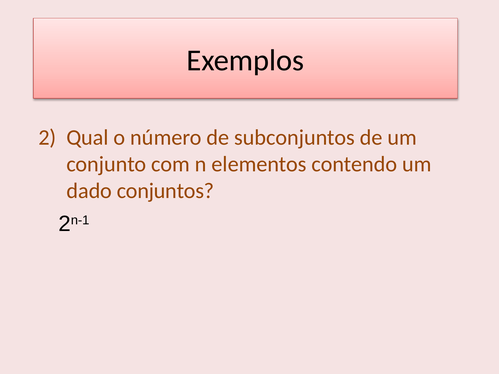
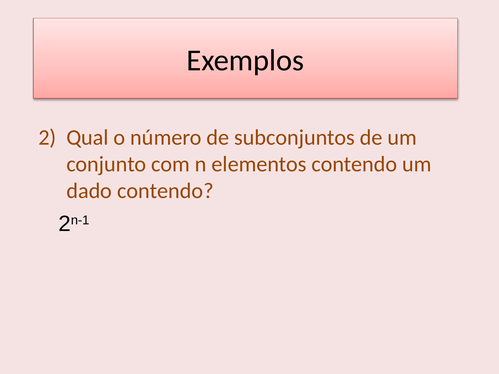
dado conjuntos: conjuntos -> contendo (165, 191)
